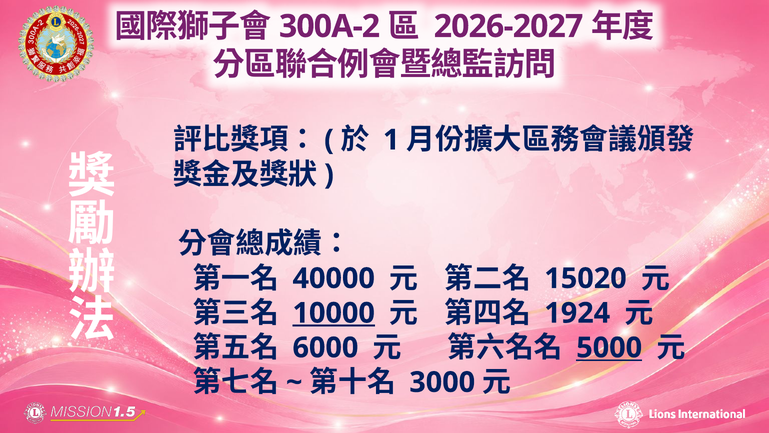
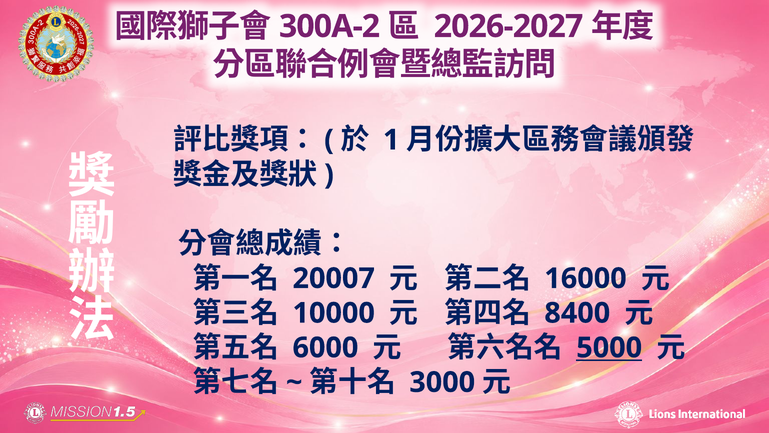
40000: 40000 -> 20007 (334, 278)
15020: 15020 -> 16000 (586, 278)
10000 underline: present -> none (334, 313)
1924: 1924 -> 8400 (577, 313)
